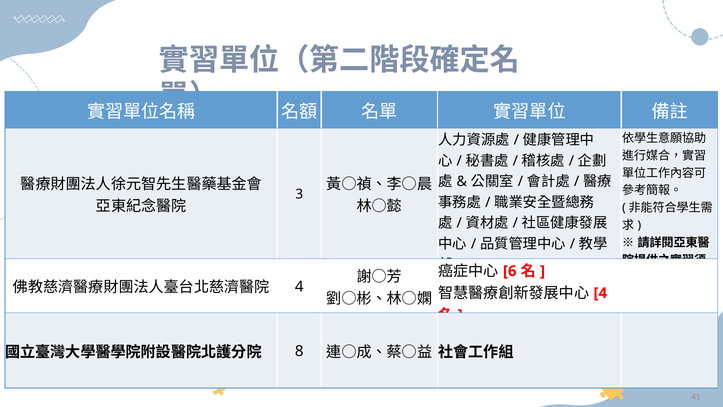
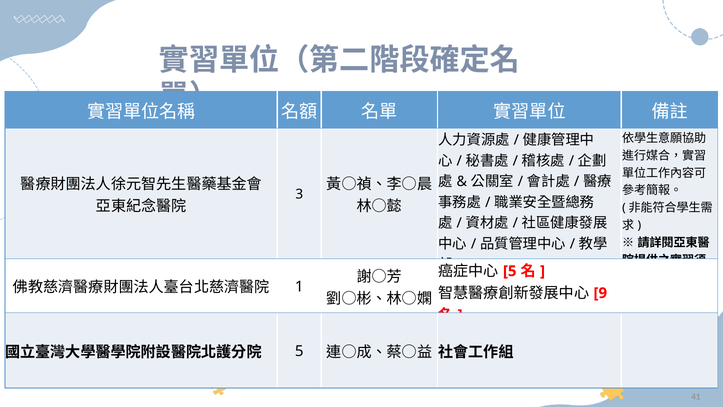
6: 6 -> 5 (510, 271)
4: 4 -> 1 (299, 286)
4: 4 -> 9 (600, 293)
8: 8 -> 5 (299, 351)
